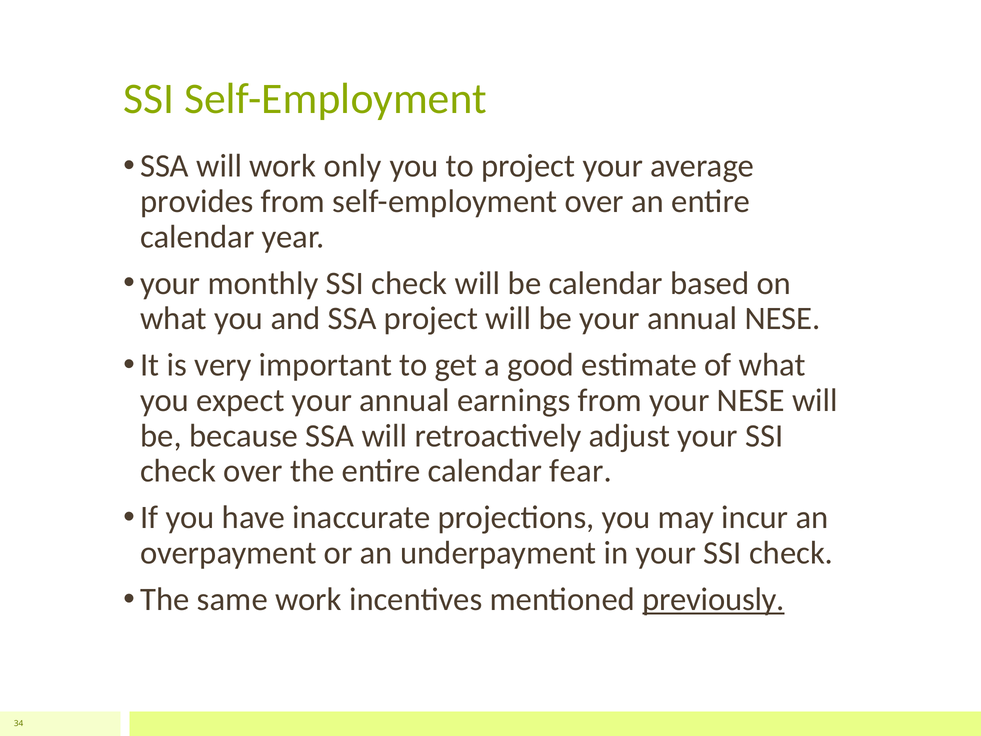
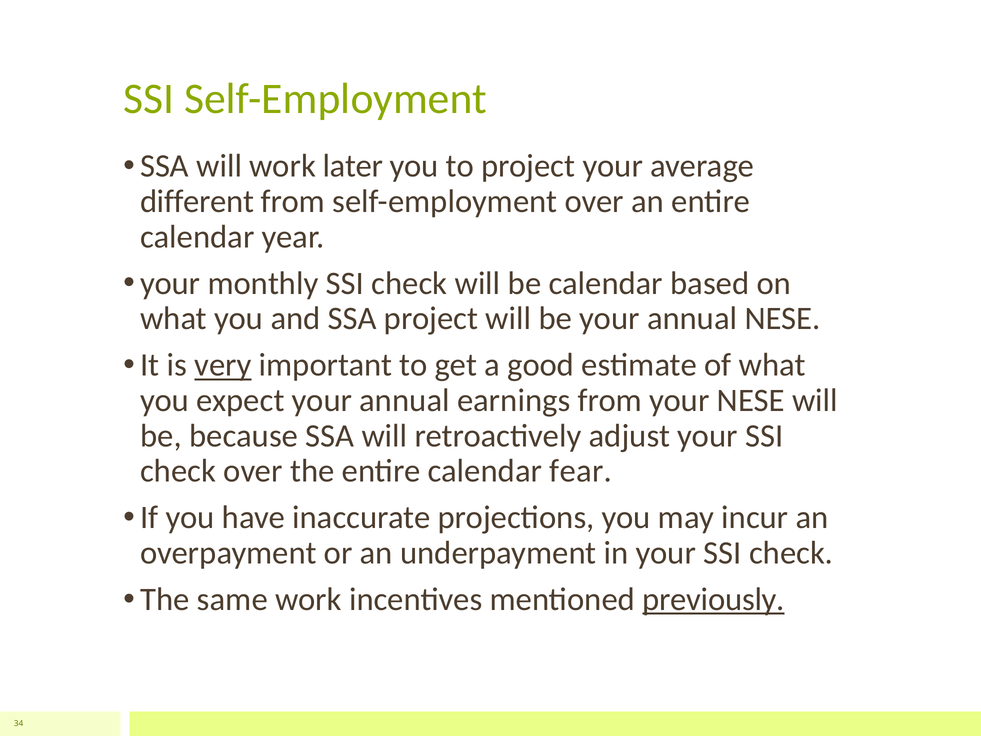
only: only -> later (353, 166)
provides: provides -> different (197, 201)
very underline: none -> present (223, 365)
